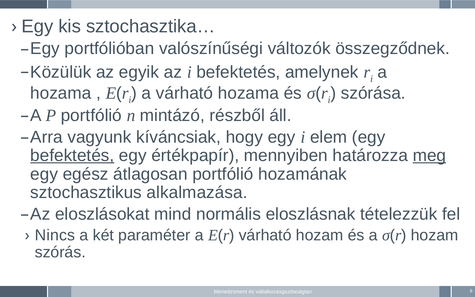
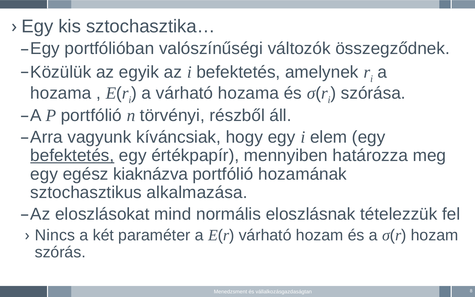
mintázó: mintázó -> törvényi (172, 115)
meg underline: present -> none (429, 156)
átlagosan: átlagosan -> kiaknázva (151, 174)
